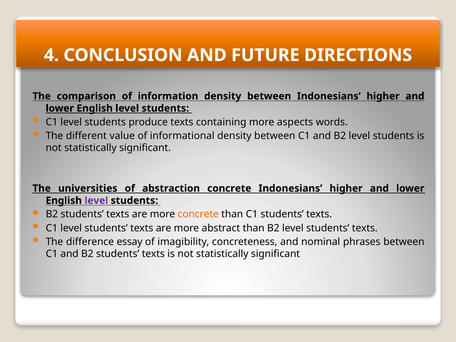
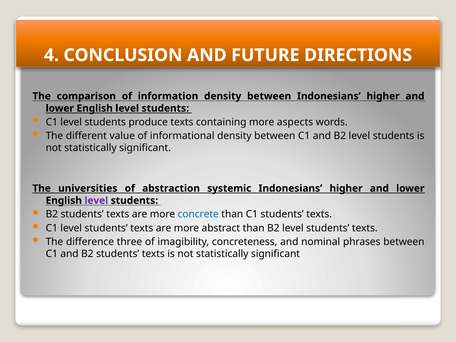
abstraction concrete: concrete -> systemic (229, 188)
concrete colour: orange -> blue (198, 214)
essay: essay -> three (129, 242)
